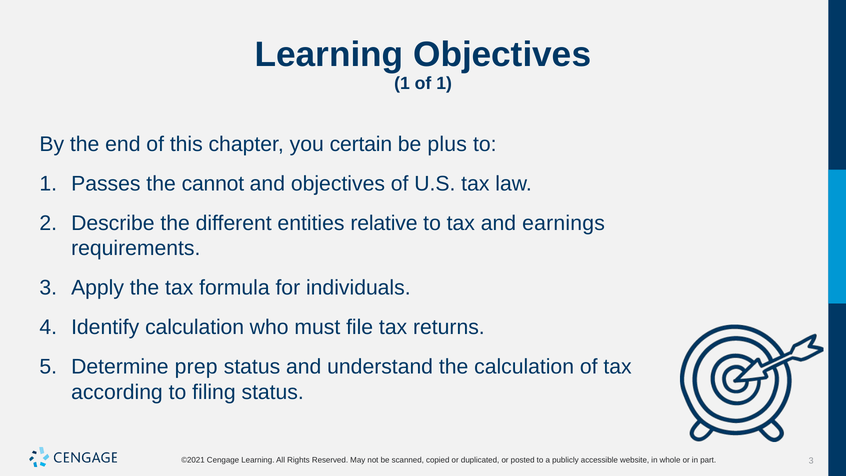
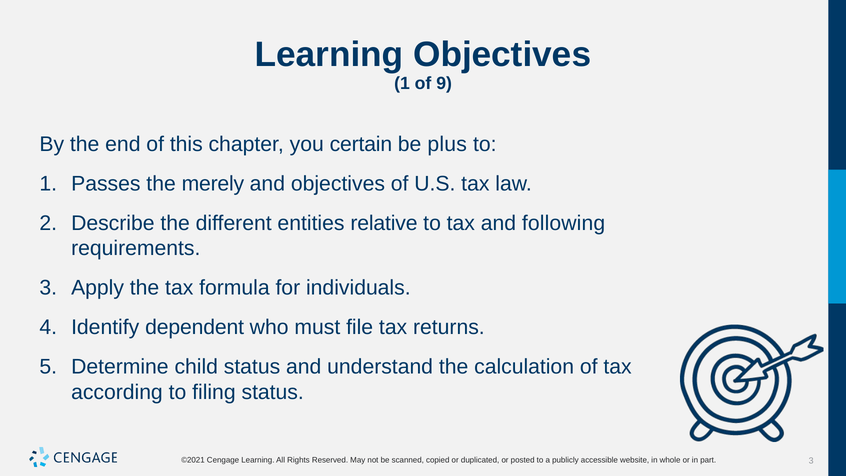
of 1: 1 -> 9 (444, 84)
cannot: cannot -> merely (213, 184)
earnings: earnings -> following (564, 223)
Identify calculation: calculation -> dependent (195, 327)
prep: prep -> child (196, 367)
